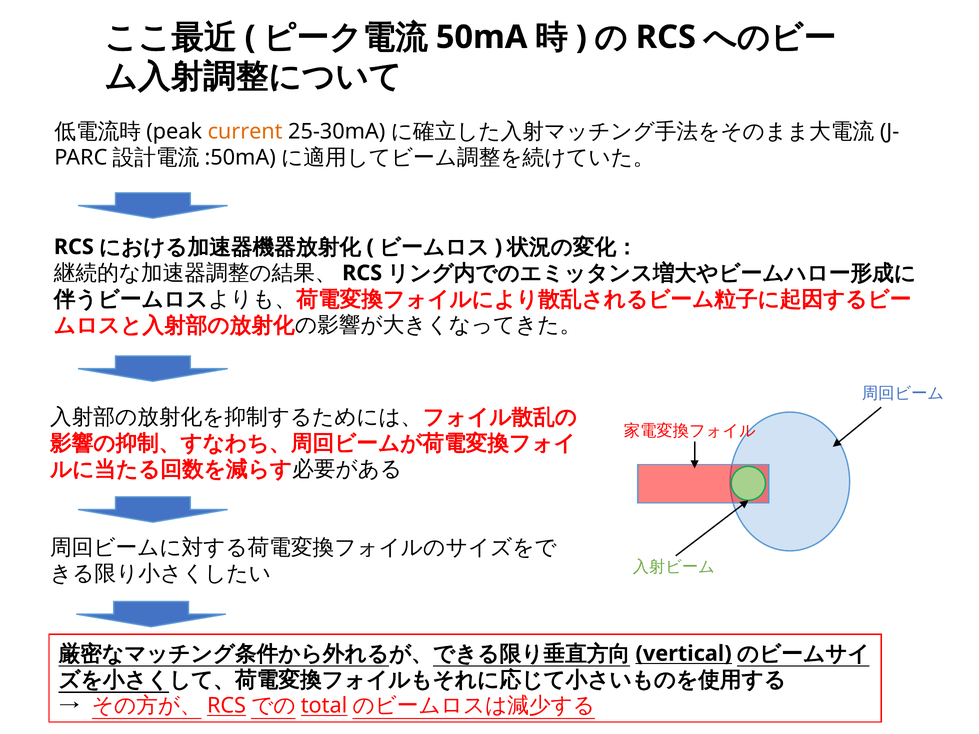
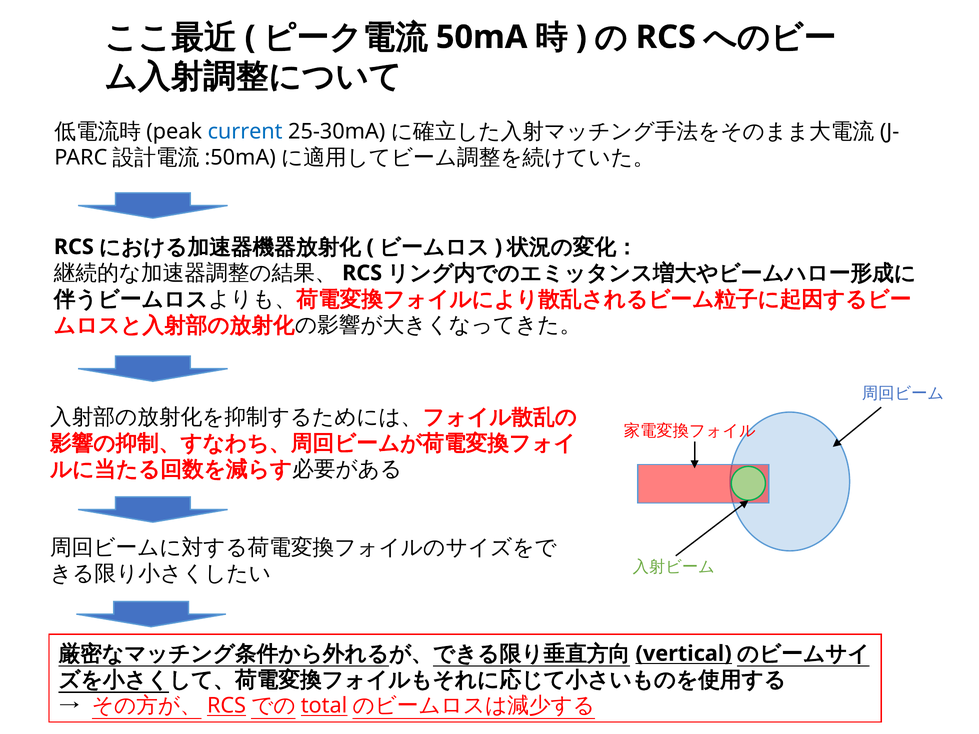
current colour: orange -> blue (245, 132)
